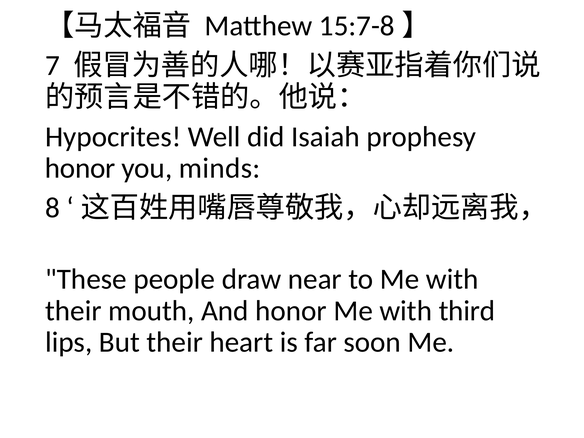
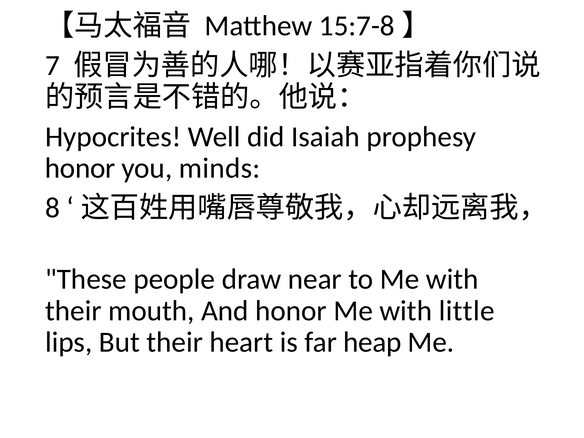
third: third -> little (467, 311)
soon: soon -> heap (372, 342)
